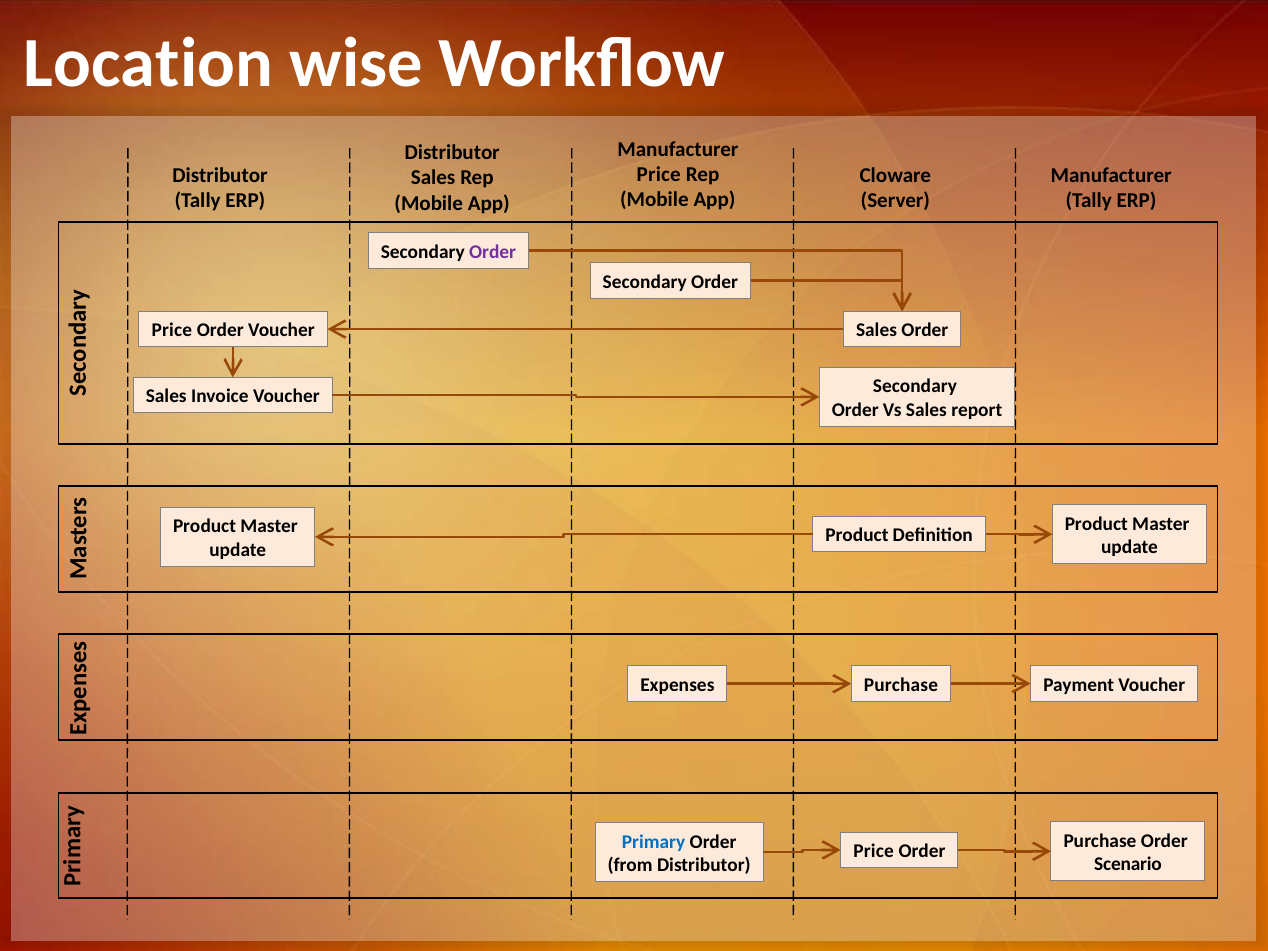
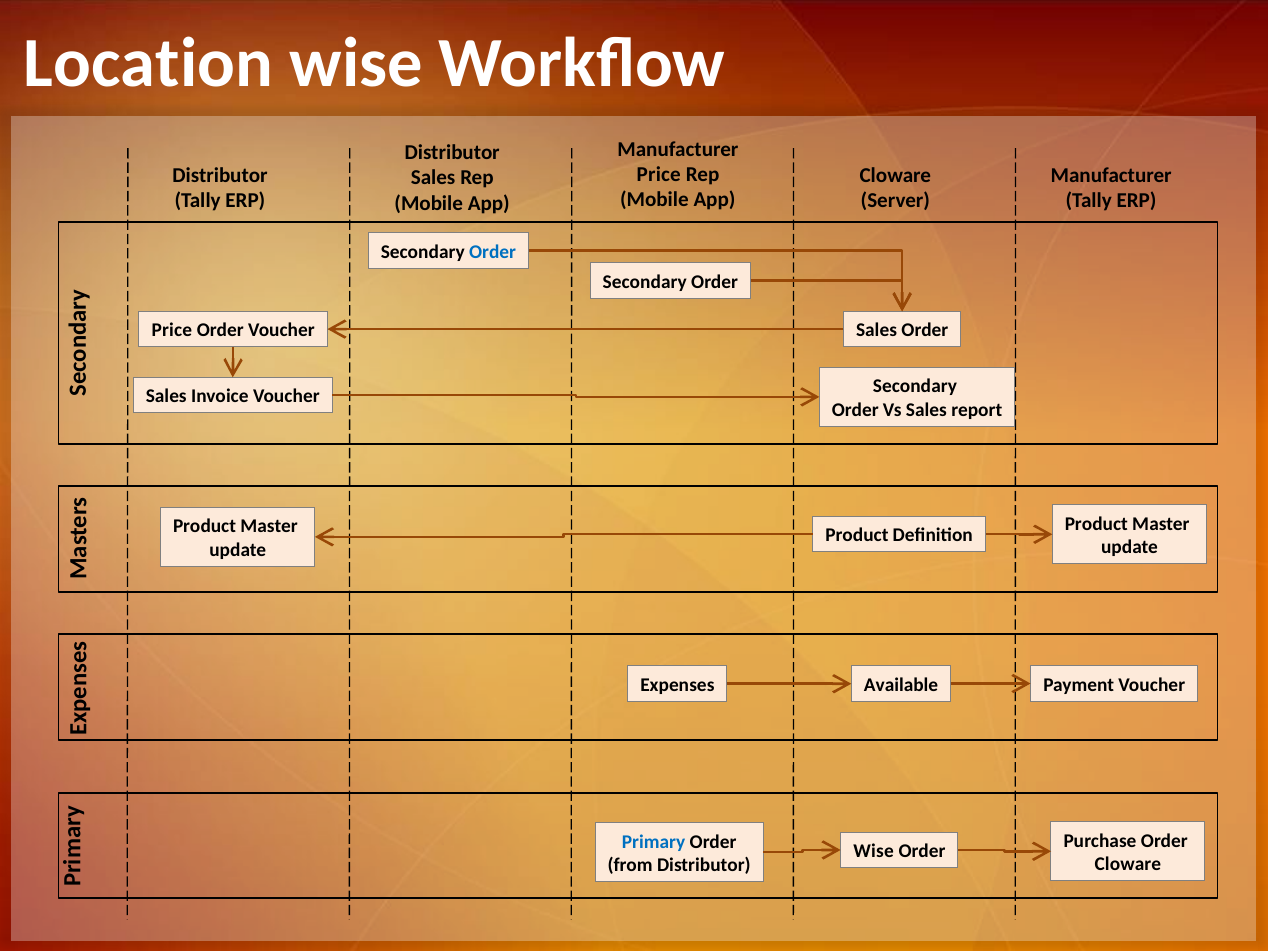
Order colour: purple -> blue (493, 252)
Expenses Purchase: Purchase -> Available (901, 685)
Price: Price -> Wise (874, 851)
Scenario: Scenario -> Cloware (1128, 864)
